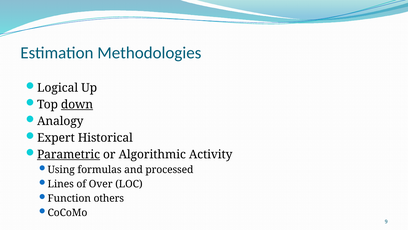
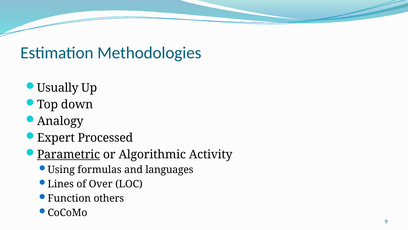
Logical: Logical -> Usually (58, 88)
down underline: present -> none (77, 104)
Historical: Historical -> Processed (105, 138)
processed: processed -> languages (169, 169)
